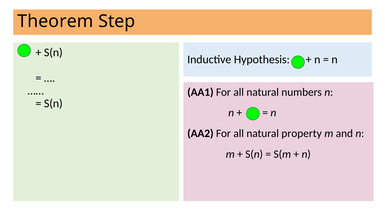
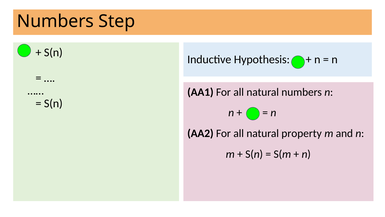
Theorem: Theorem -> Numbers (55, 21)
